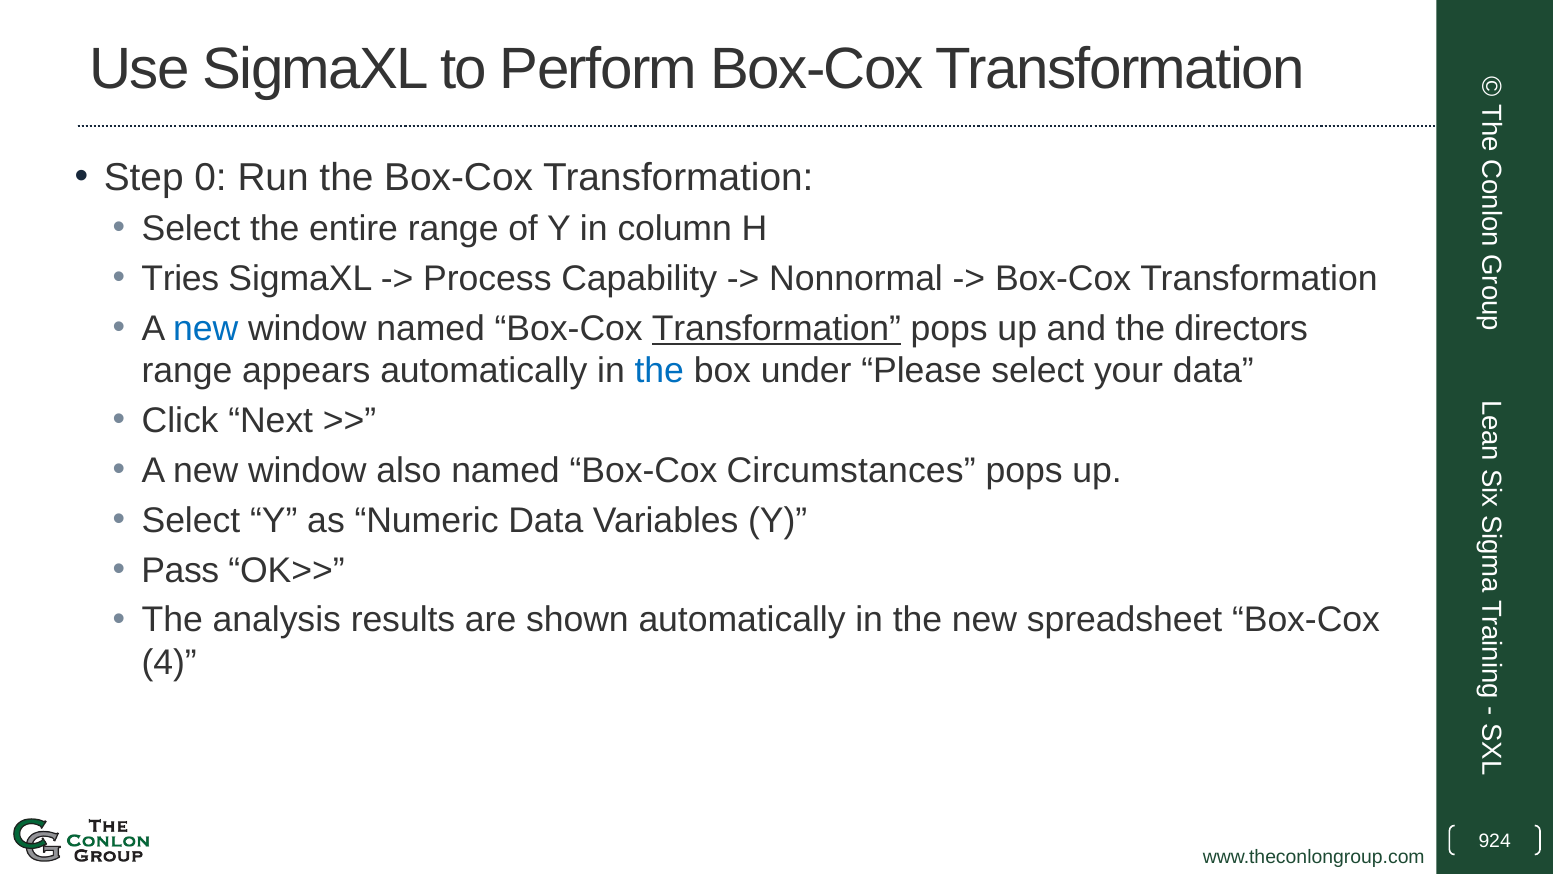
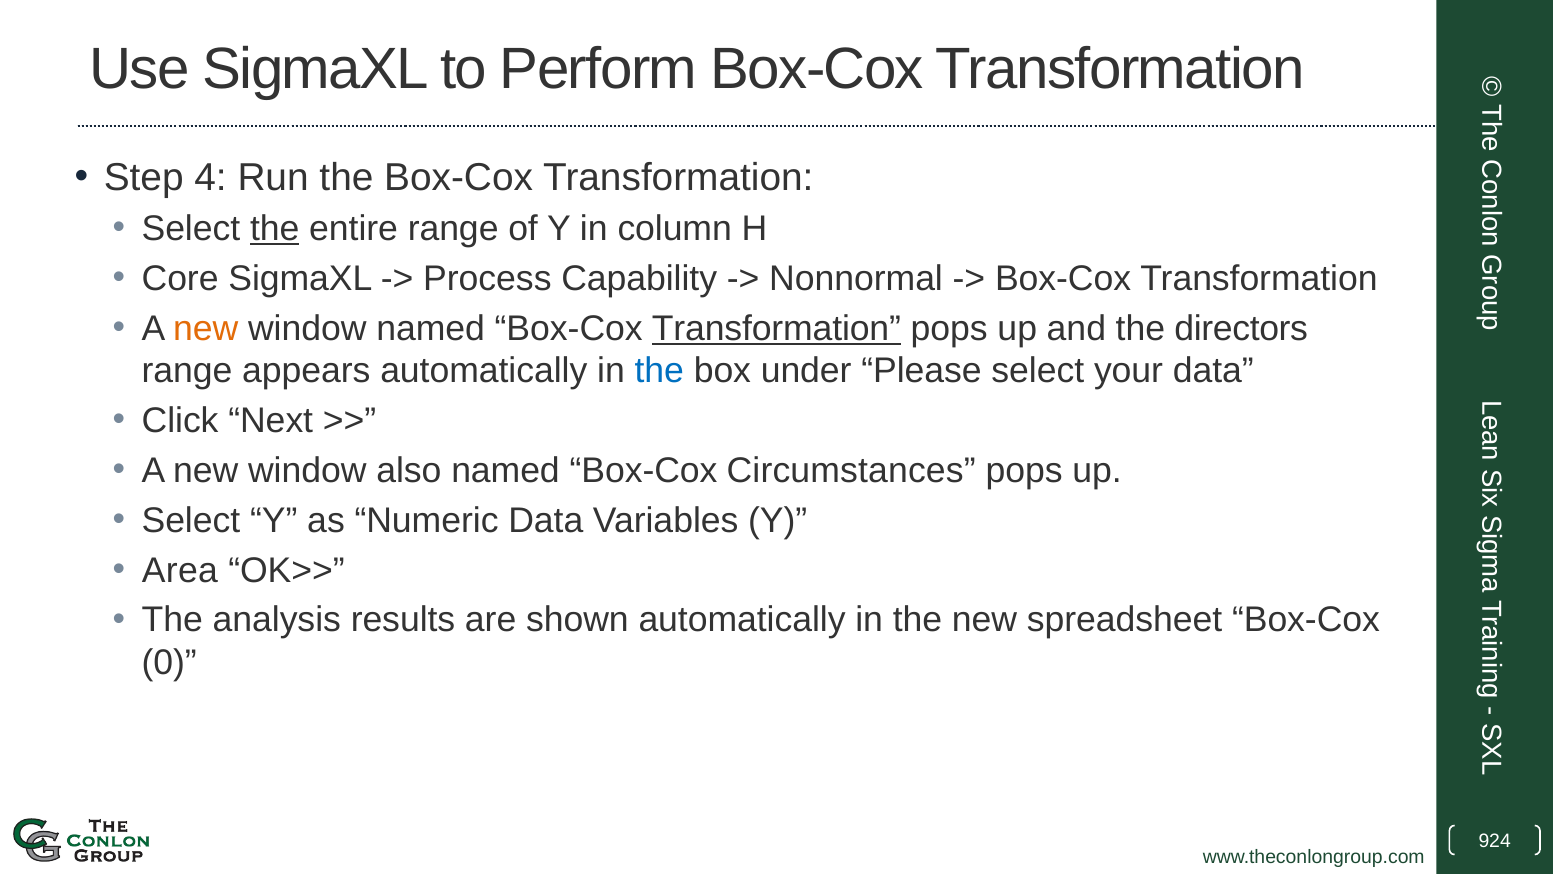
0: 0 -> 4 (211, 177)
the underline: none -> present (275, 229)
Tries: Tries -> Core (180, 279)
new colour: blue -> orange (206, 328)
Pass: Pass -> Area (180, 570)
4: 4 -> 0 (169, 662)
